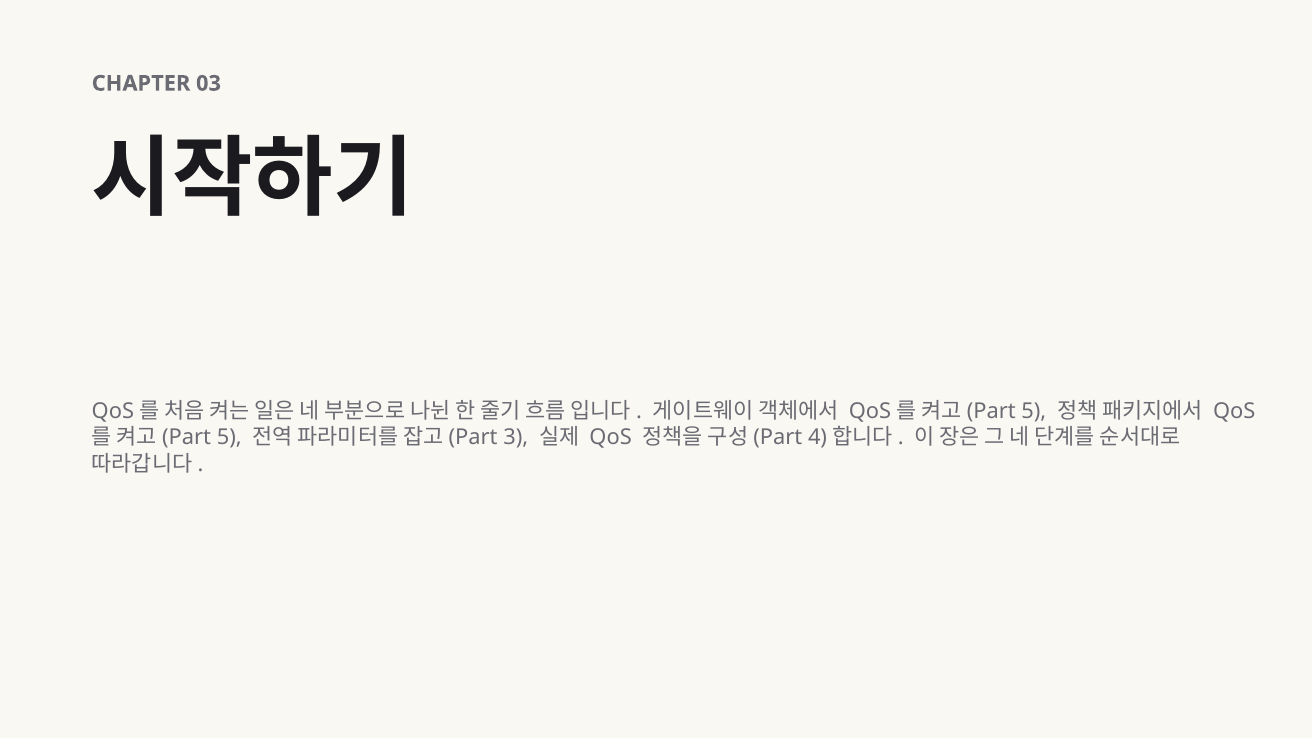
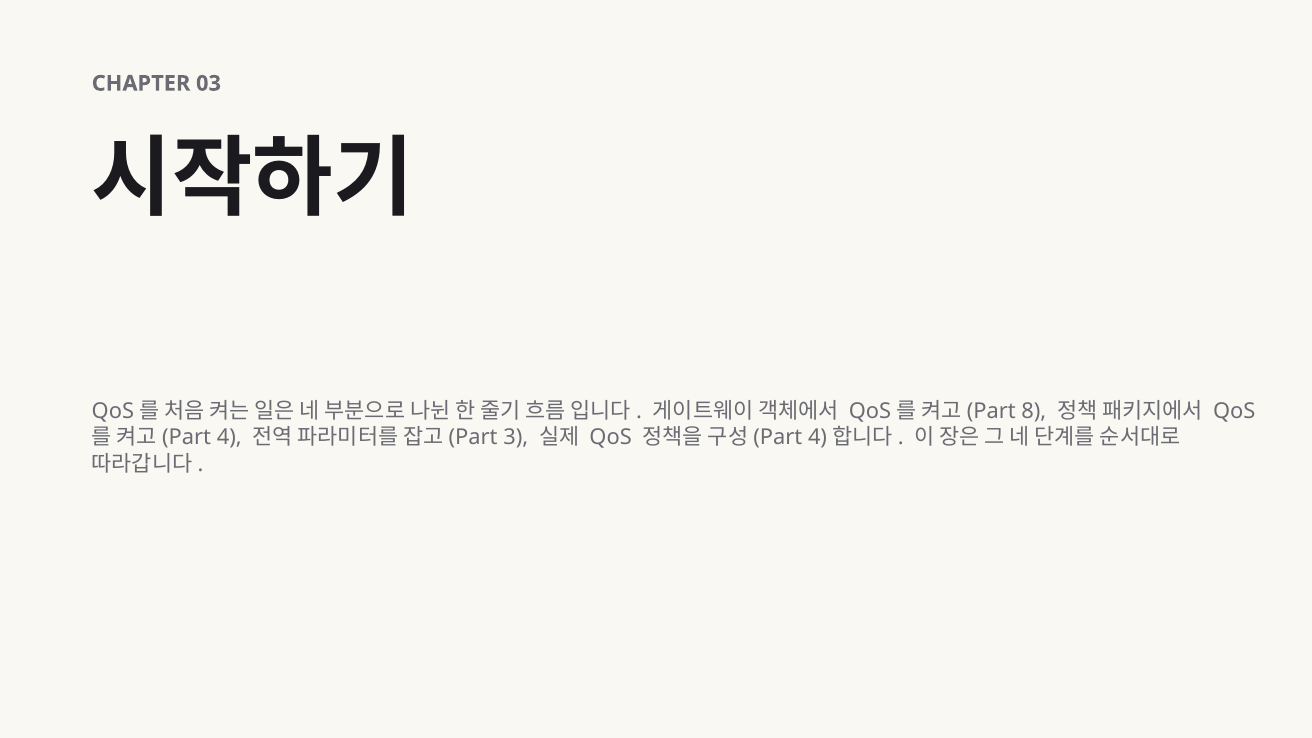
5: 5 -> 8 (1034, 411)
5: 5 -> 4 (229, 438)
